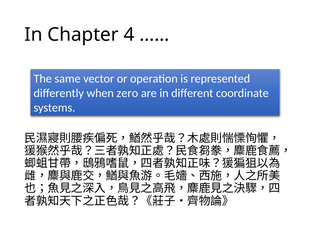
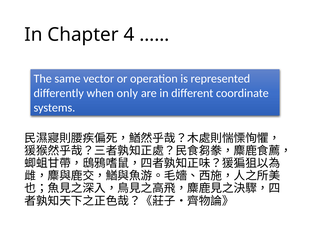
zero: zero -> only (127, 93)
